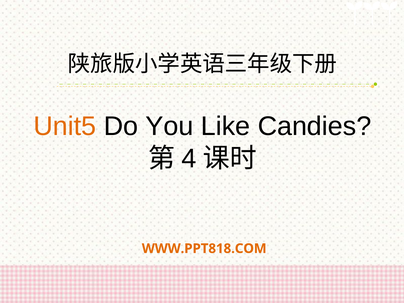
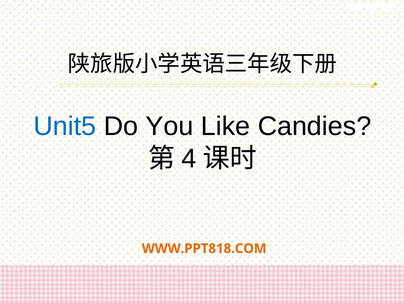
Unit5 colour: orange -> blue (65, 126)
